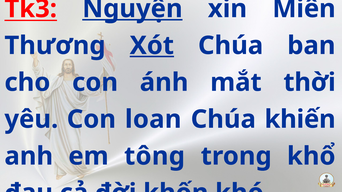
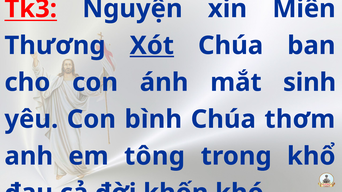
Nguyện underline: present -> none (132, 9)
thời: thời -> sinh (310, 83)
loan: loan -> bình (153, 120)
khiến: khiến -> thơm (300, 120)
